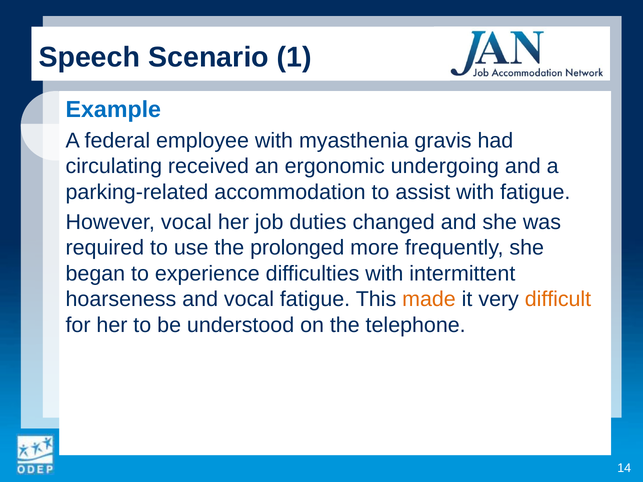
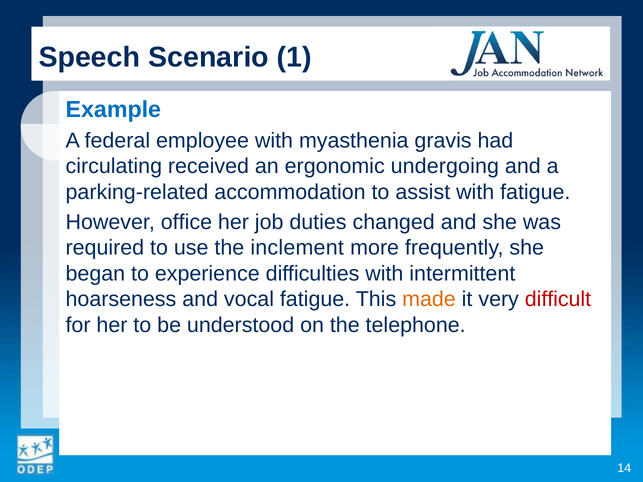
However vocal: vocal -> office (186, 222)
prolonged: prolonged -> inclement (297, 248)
difficult colour: orange -> red (558, 299)
